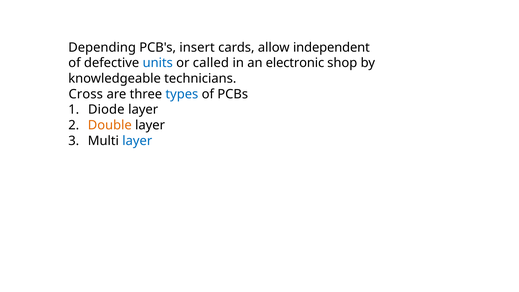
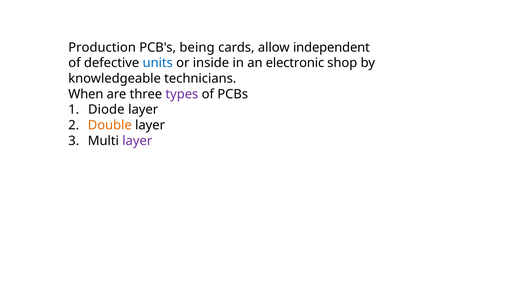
Depending: Depending -> Production (102, 47)
insert: insert -> being (197, 47)
called: called -> inside (211, 63)
Cross: Cross -> When (86, 94)
types colour: blue -> purple (182, 94)
layer colour: blue -> purple (137, 141)
